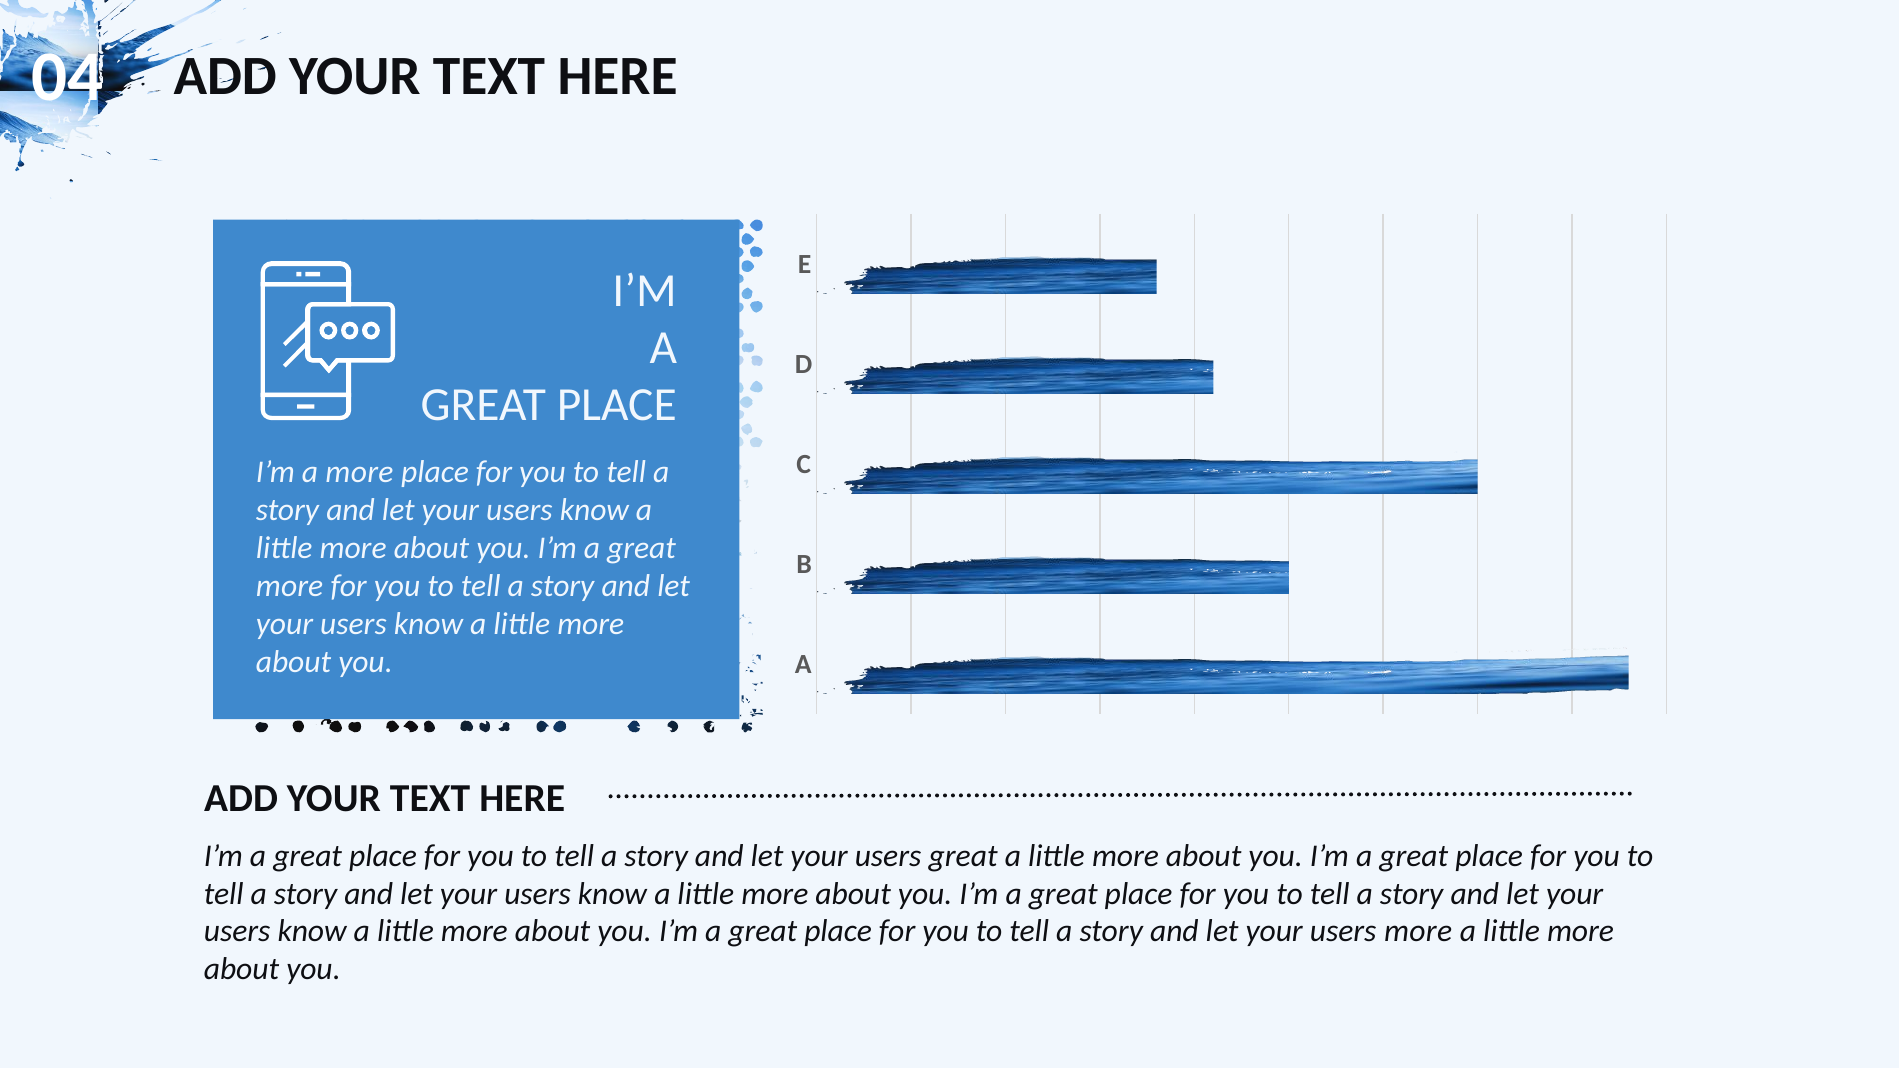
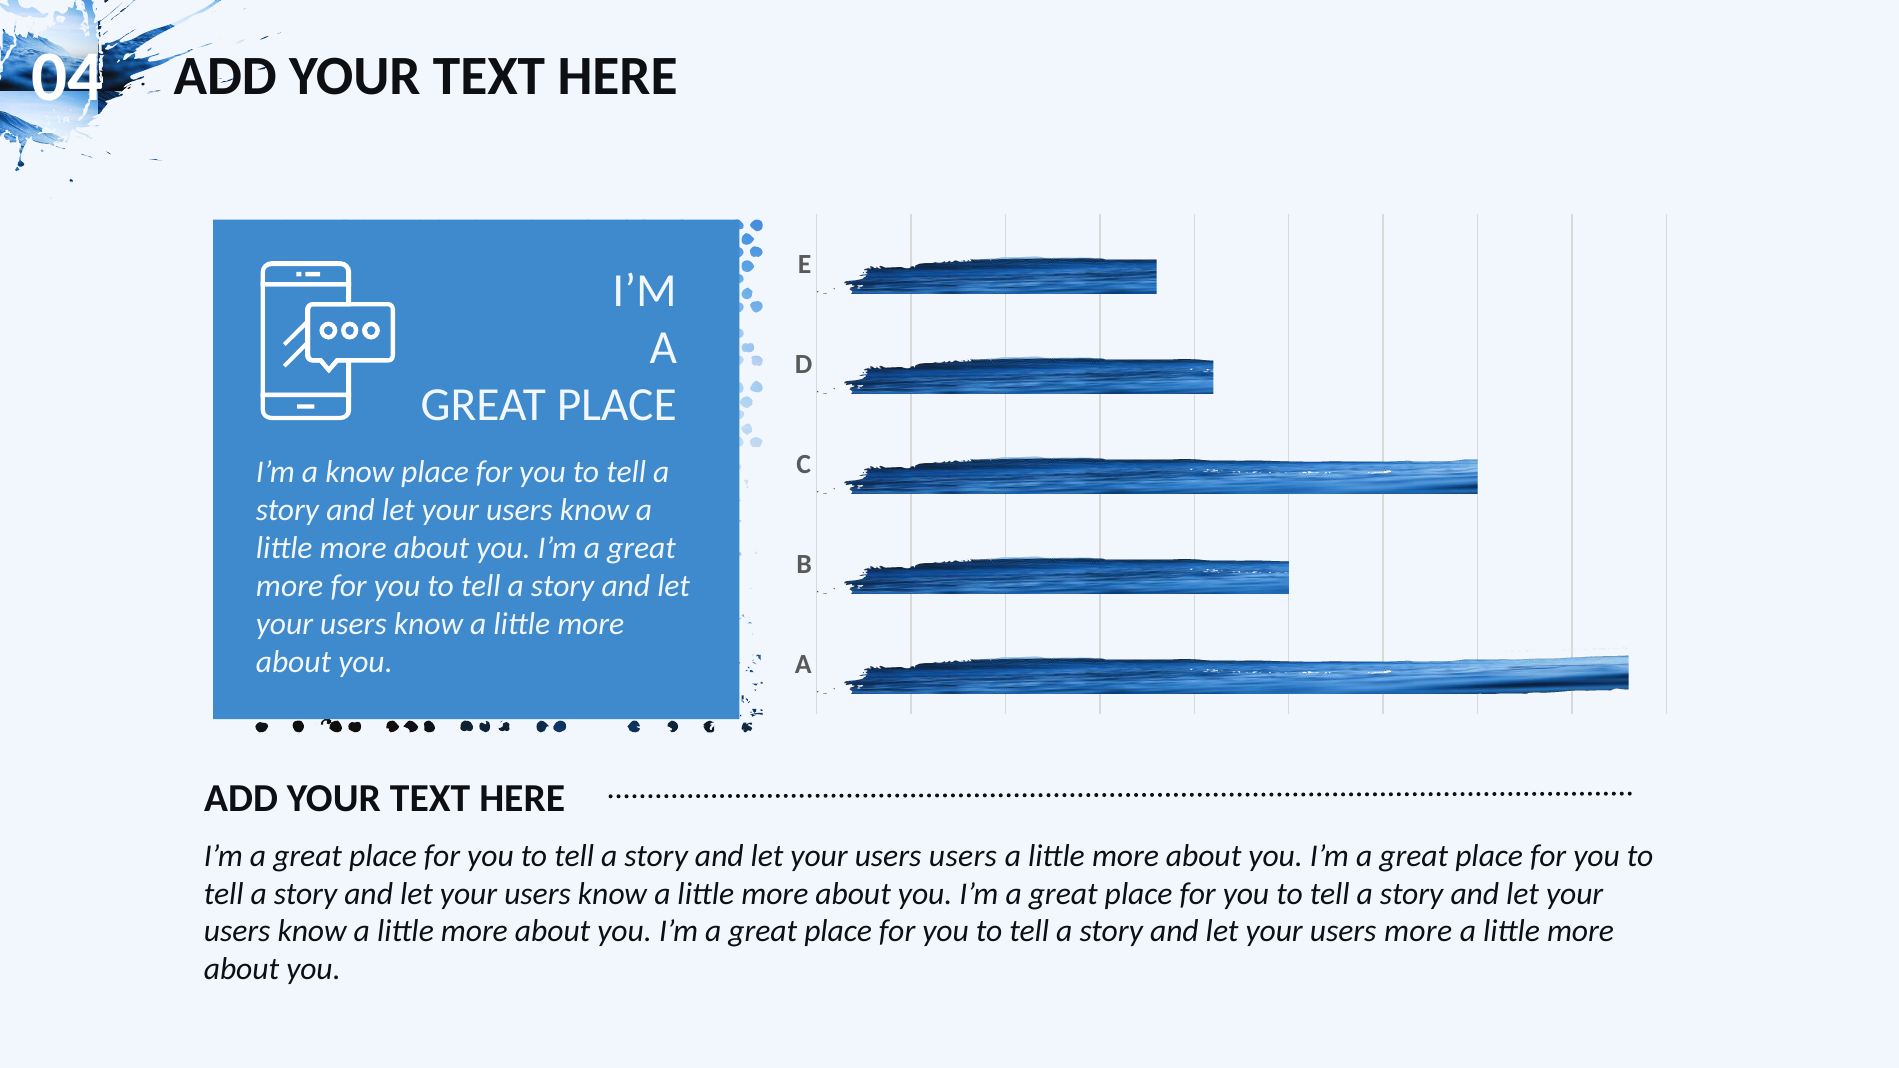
a more: more -> know (360, 472)
users great: great -> users (963, 856)
